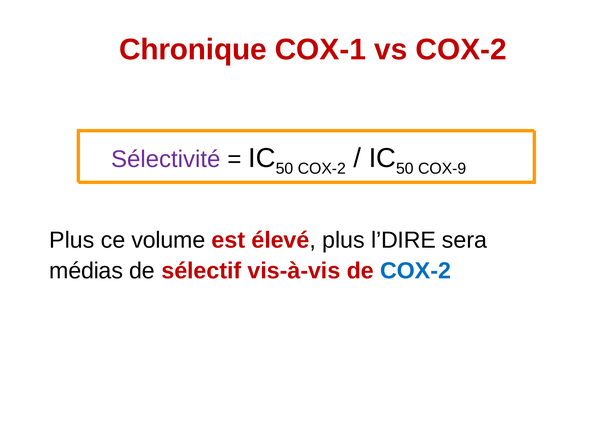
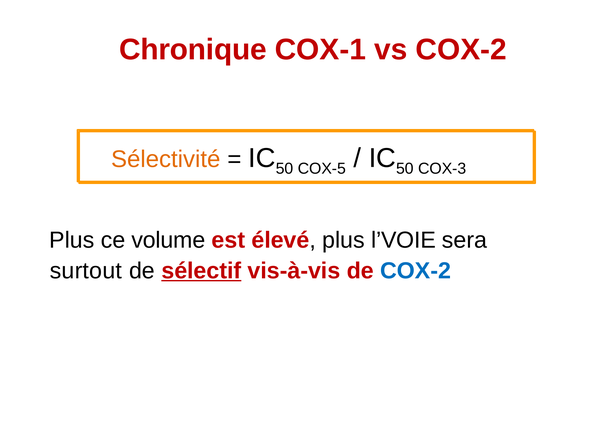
Sélectivité colour: purple -> orange (166, 159)
COX-2: COX-2 -> COX-5 (322, 169)
COX-9: COX-9 -> COX-3 (442, 169)
l’DIRE: l’DIRE -> l’VOIE (404, 240)
médias: médias -> surtout (86, 271)
sélectif underline: none -> present (201, 271)
